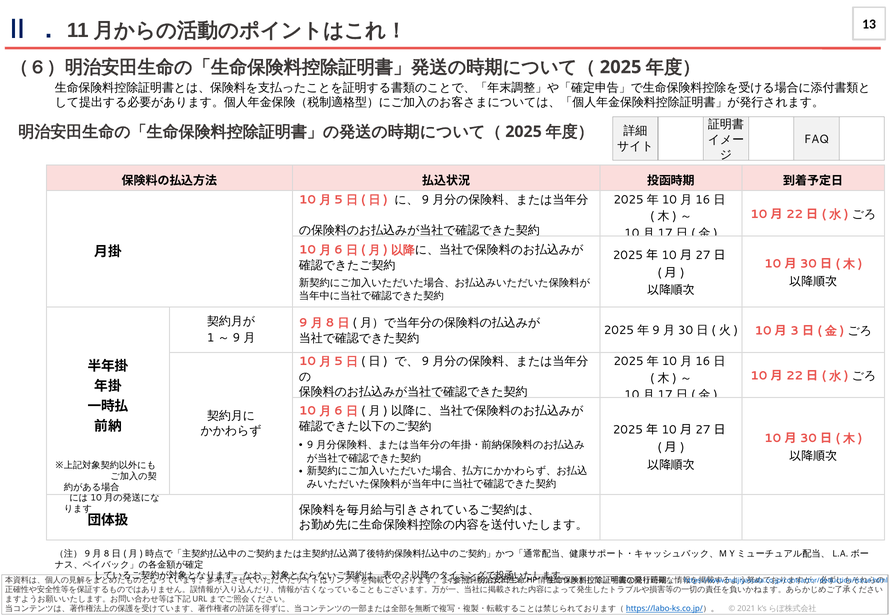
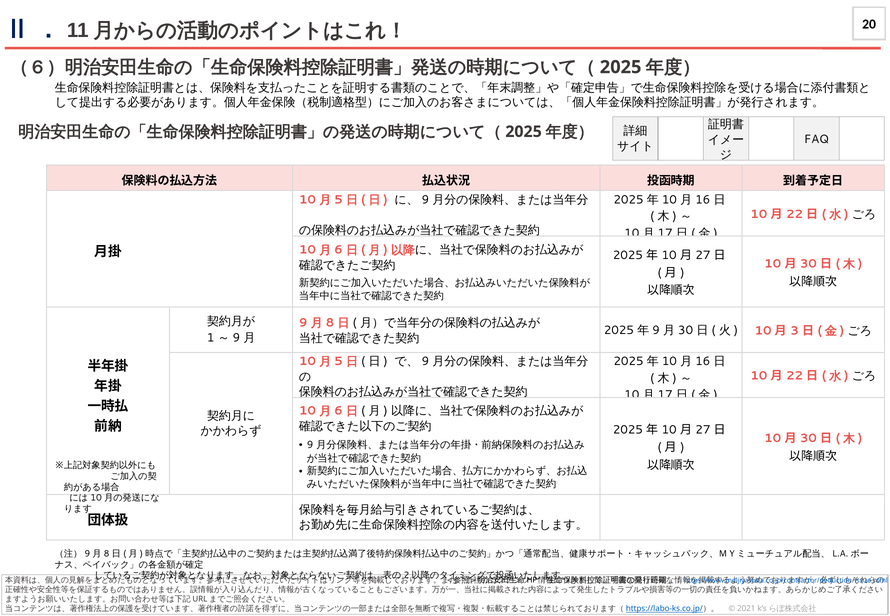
13: 13 -> 20 (869, 24)
